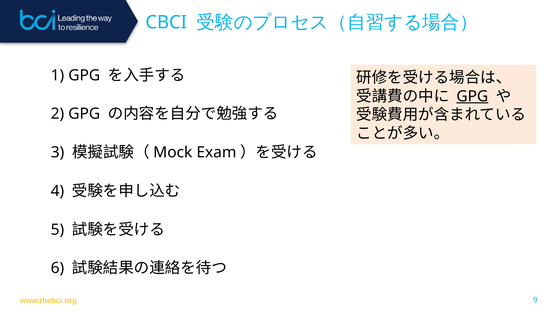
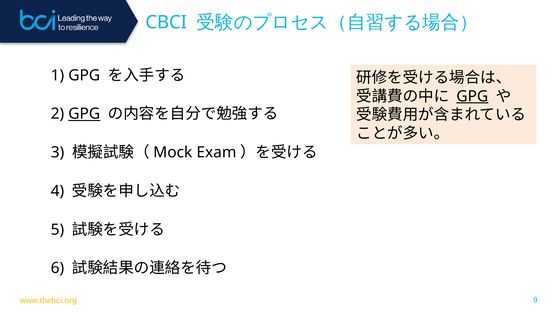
GPG underline: none -> present (84, 114)
